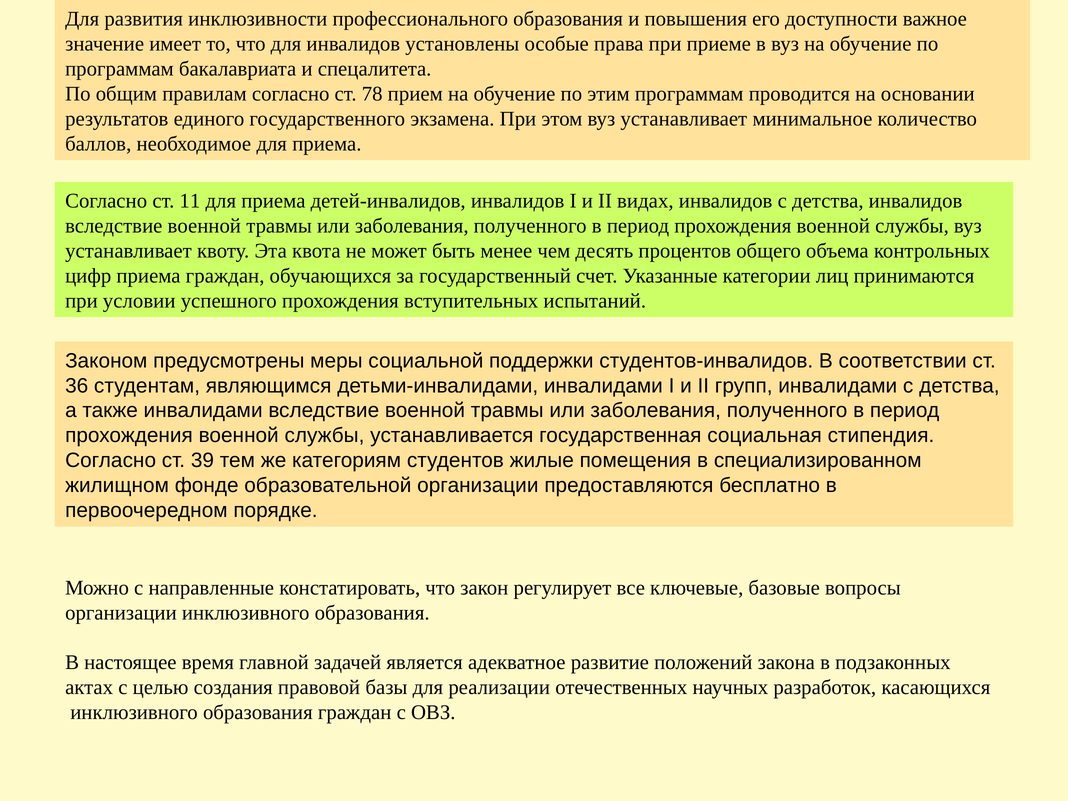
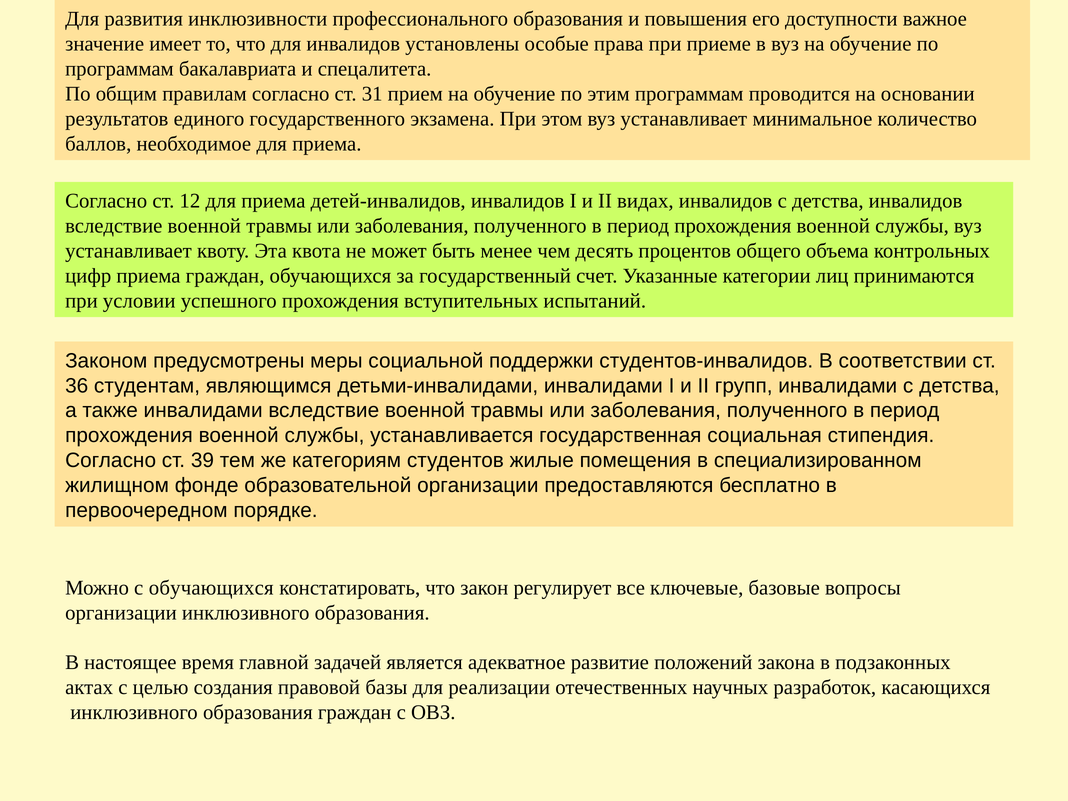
78: 78 -> 31 (372, 94)
11: 11 -> 12 (190, 201)
с направленные: направленные -> обучающихся (211, 588)
